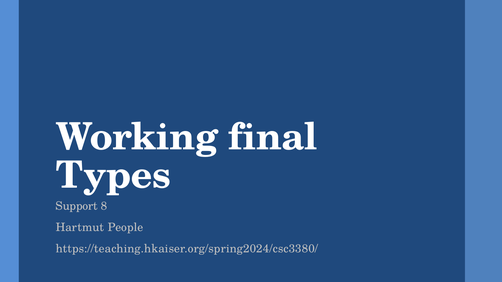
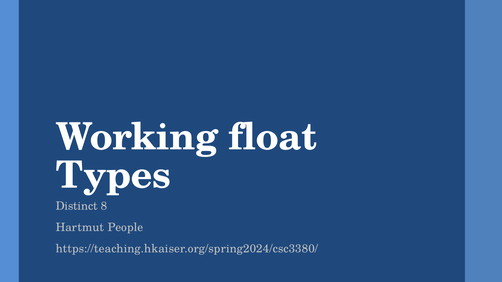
final: final -> float (273, 137)
Support: Support -> Distinct (77, 206)
